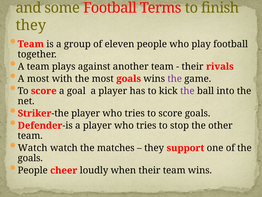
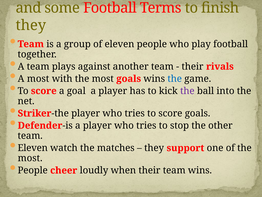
the colour: purple -> blue (175, 79)
Watch: Watch -> Eleven (33, 148)
goals: goals -> most (30, 158)
